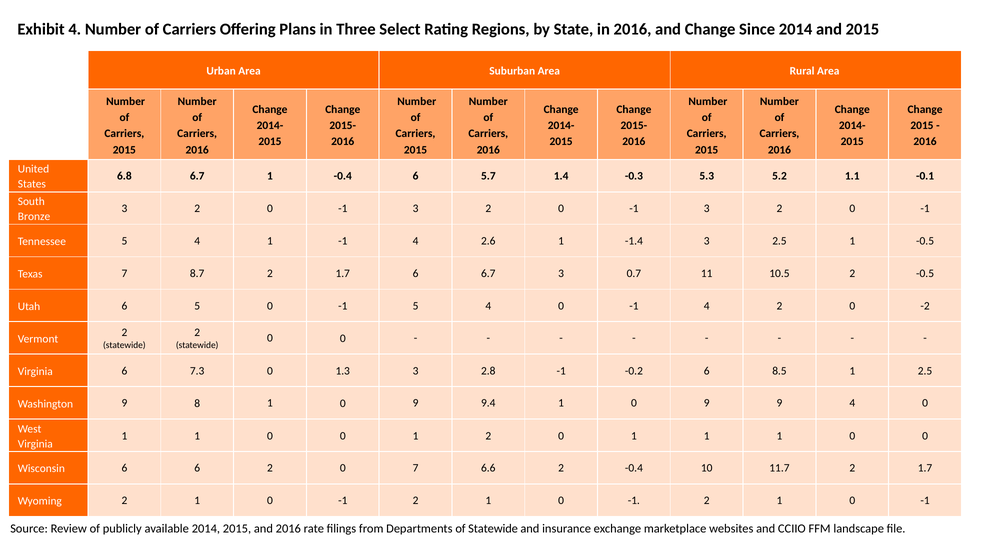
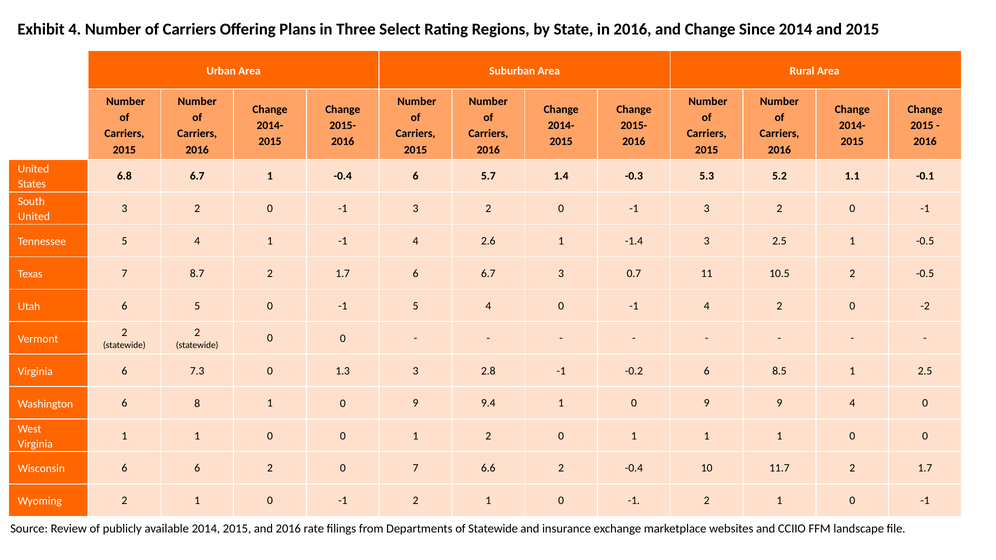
Bronze: Bronze -> United (34, 217)
Washington 9: 9 -> 6 (124, 403)
